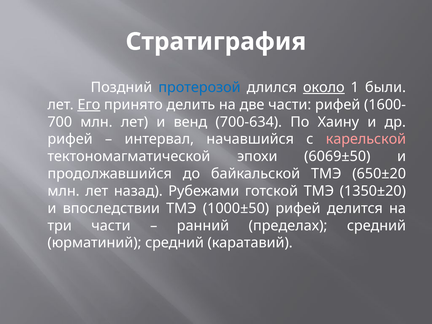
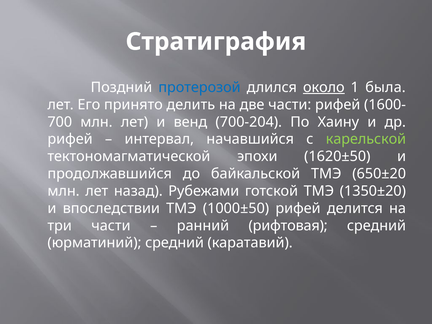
были: были -> была (385, 87)
Его underline: present -> none (89, 105)
700-634: 700-634 -> 700-204 (249, 122)
карельской colour: pink -> light green (366, 139)
6069±50: 6069±50 -> 1620±50 (337, 156)
пределах: пределах -> рифтовая (288, 226)
